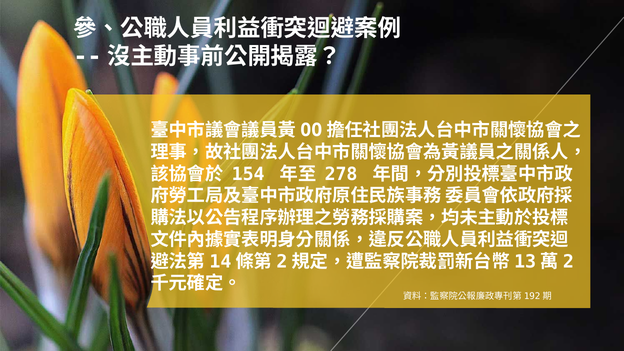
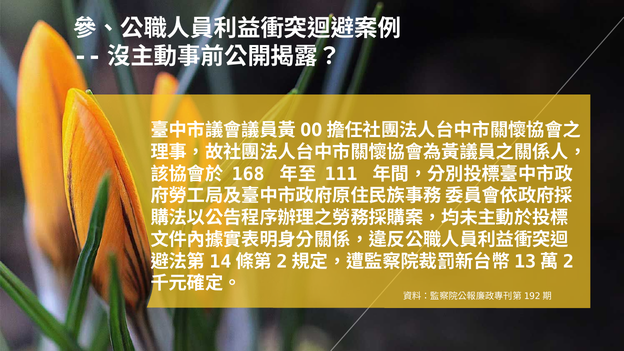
154: 154 -> 168 (248, 174)
278: 278 -> 111 (341, 174)
